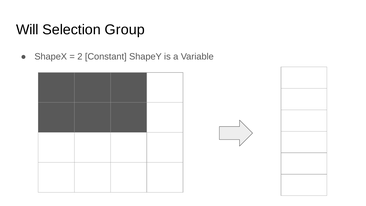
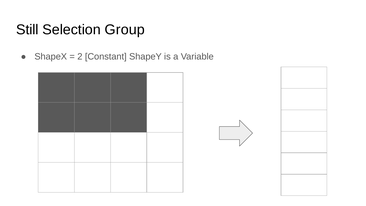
Will: Will -> Still (27, 30)
